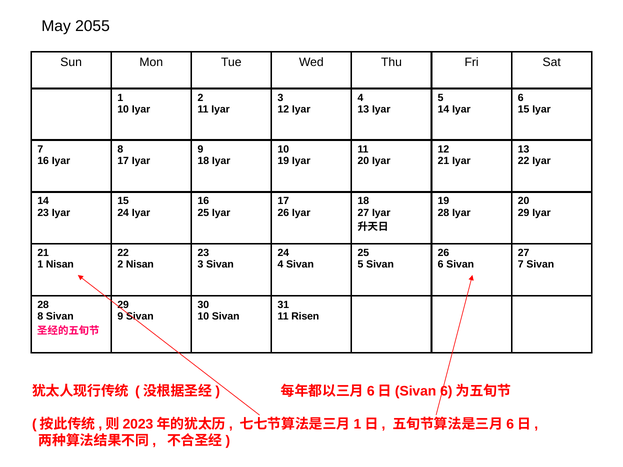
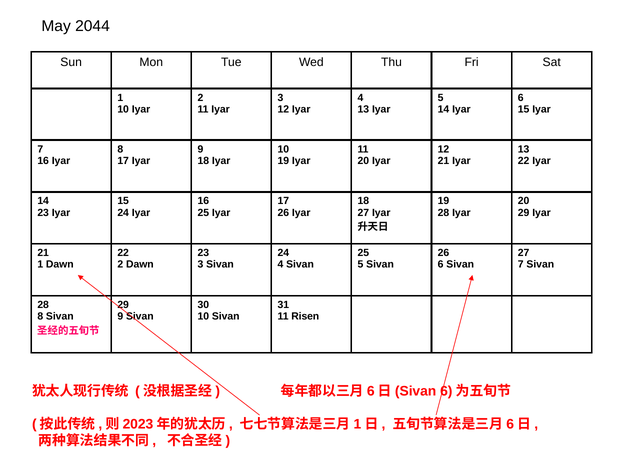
2055: 2055 -> 2044 (92, 26)
1 Nisan: Nisan -> Dawn (60, 265)
2 Nisan: Nisan -> Dawn (140, 265)
